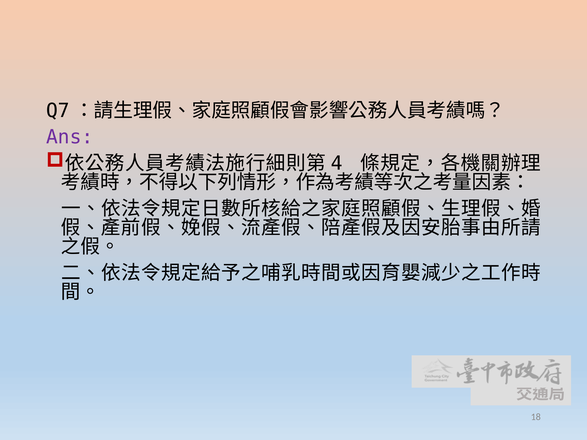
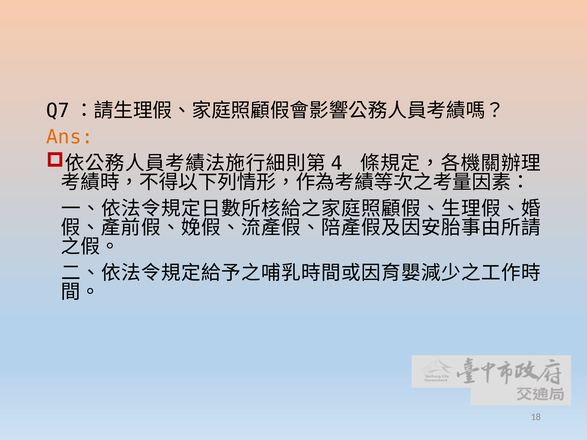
Ans colour: purple -> orange (70, 137)
